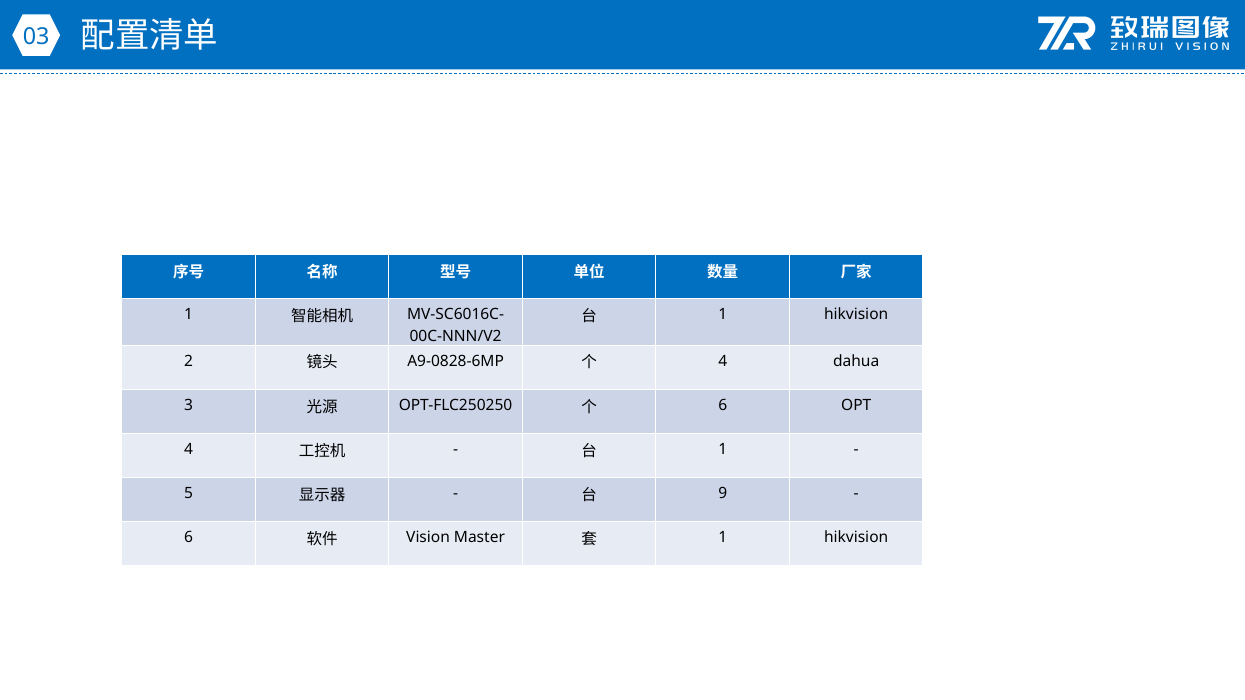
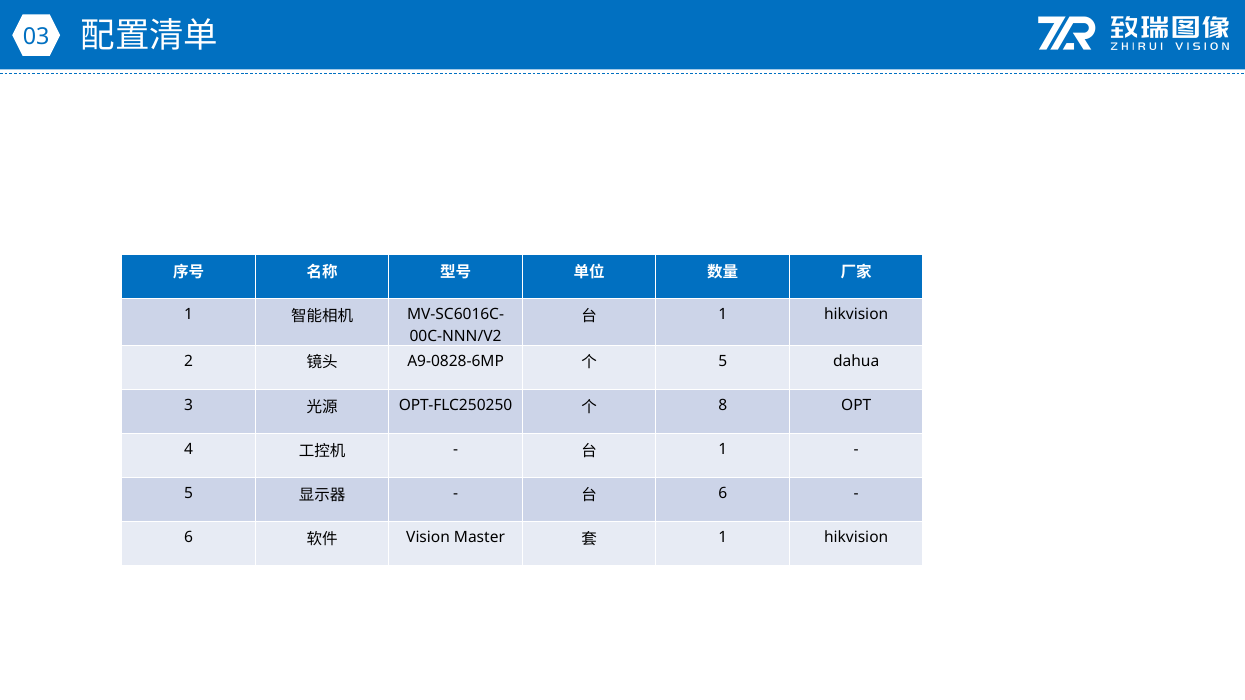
4: 4 -> 5 (723, 362)
6: 6 -> 8 (723, 406)
9: 9 -> 6 (723, 494)
